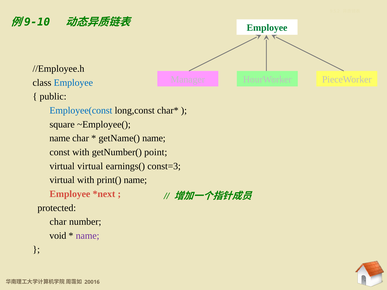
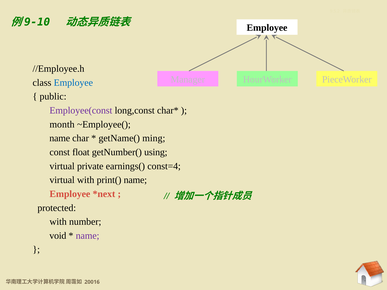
Employee colour: green -> black (267, 28)
Employee(const colour: blue -> purple (81, 111)
square: square -> month (62, 124)
getName( name: name -> ming (154, 138)
const with: with -> float (81, 152)
point: point -> using (156, 152)
virtual virtual: virtual -> private (90, 166)
const=3: const=3 -> const=4 (164, 166)
char: char -> with (58, 222)
